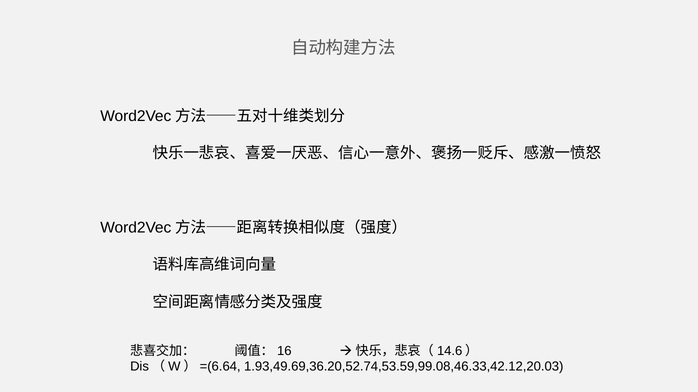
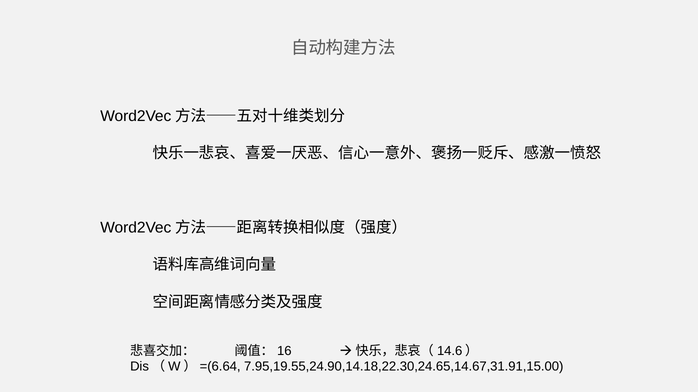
1.93,49.69,36.20,52.74,53.59,99.08,46.33,42.12,20.03: 1.93,49.69,36.20,52.74,53.59,99.08,46.33,42.12,20.03 -> 7.95,19.55,24.90,14.18,22.30,24.65,14.67,31.91,15.00 (404, 367)
